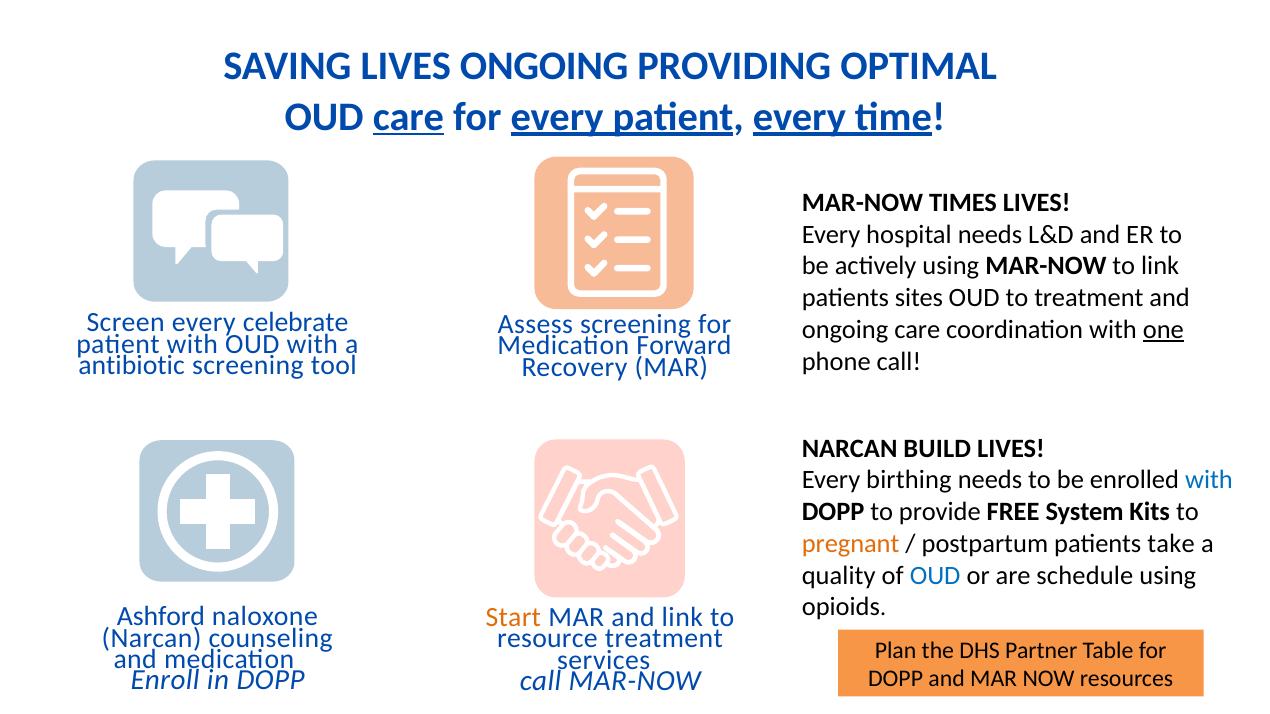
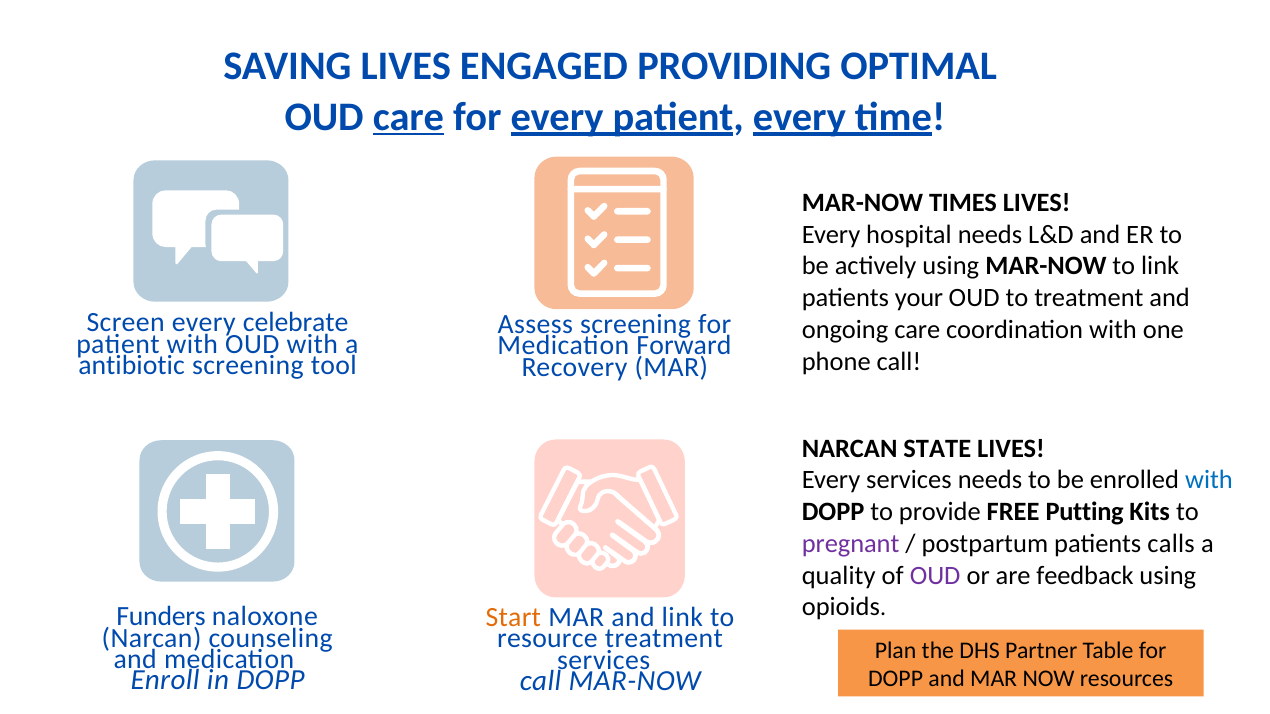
LIVES ONGOING: ONGOING -> ENGAGED (544, 66)
sites: sites -> your (919, 298)
one underline: present -> none (1163, 330)
BUILD: BUILD -> STATE (937, 449)
Every birthing: birthing -> services (909, 480)
System: System -> Putting (1085, 512)
pregnant colour: orange -> purple (851, 544)
take: take -> calls (1171, 544)
OUD colour: blue -> purple (935, 576)
schedule: schedule -> feedback (1085, 576)
Ashford: Ashford -> Funders (161, 617)
